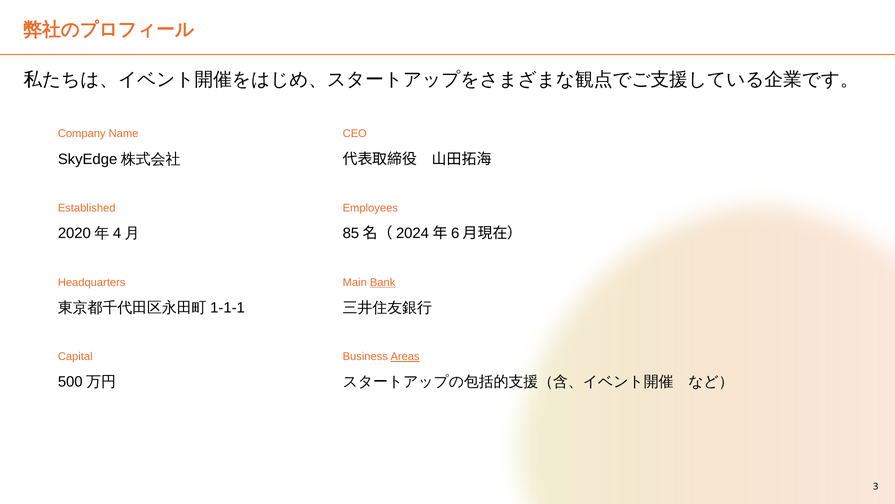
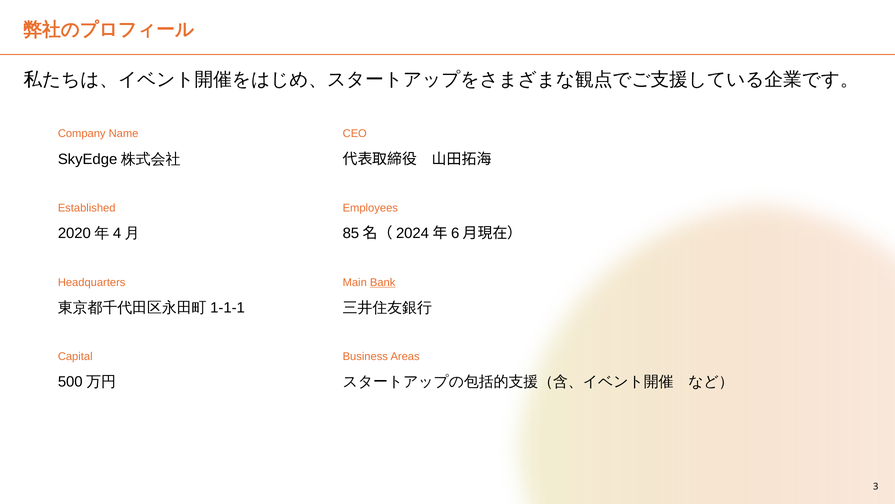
Areas underline: present -> none (405, 356)
